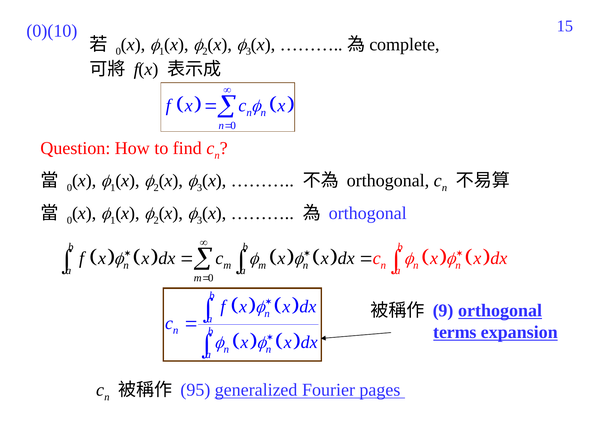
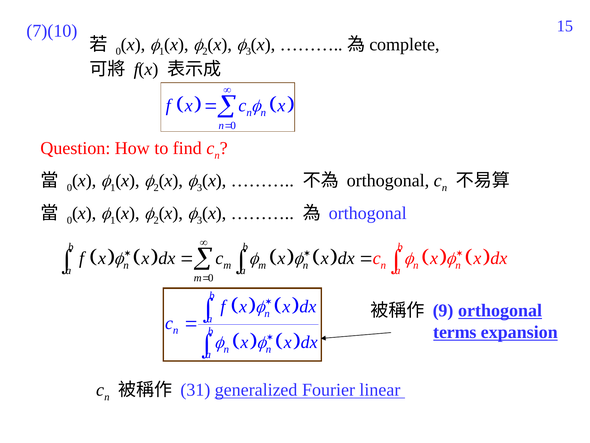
0)(10: 0)(10 -> 7)(10 (52, 31)
95: 95 -> 31 (195, 390)
pages: pages -> linear (380, 390)
